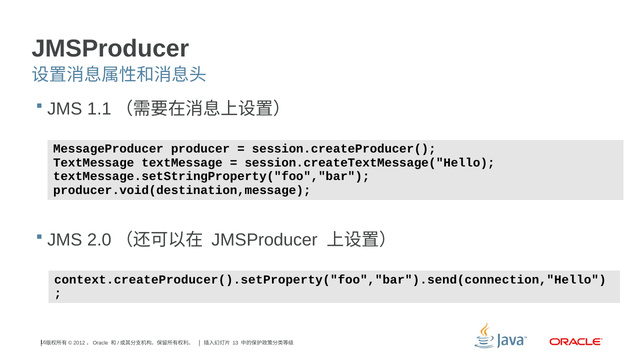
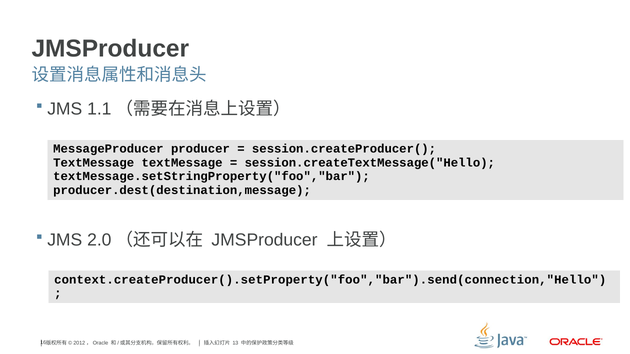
producer.void(destination,message: producer.void(destination,message -> producer.dest(destination,message (182, 190)
